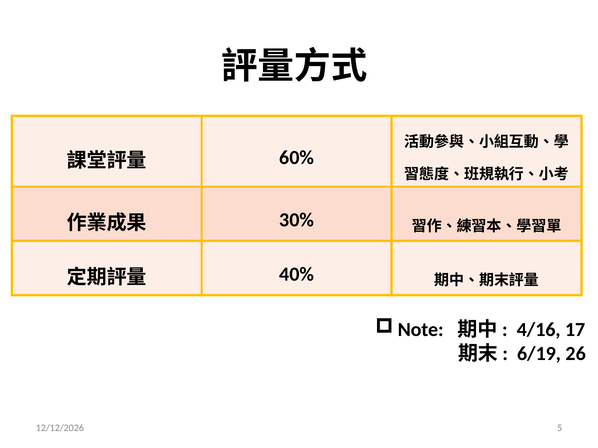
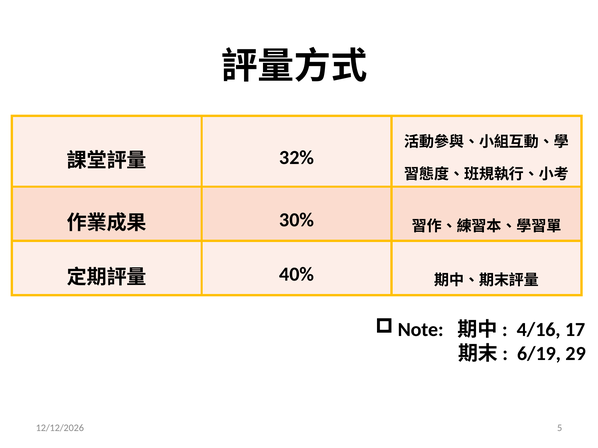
60%: 60% -> 32% (297, 158)
26: 26 -> 29 (576, 354)
